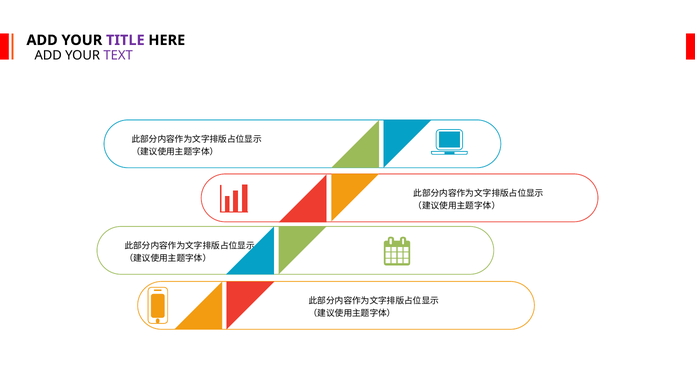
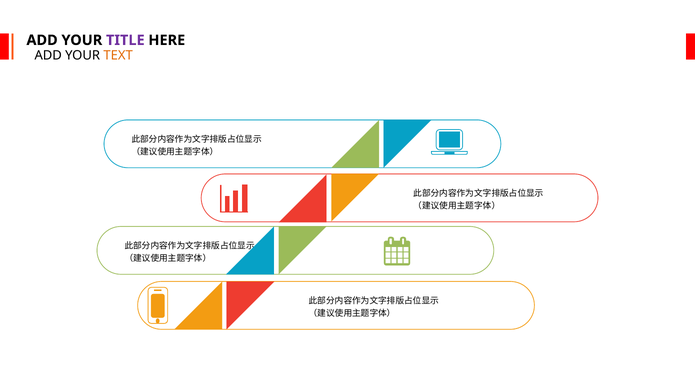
TEXT colour: purple -> orange (118, 55)
